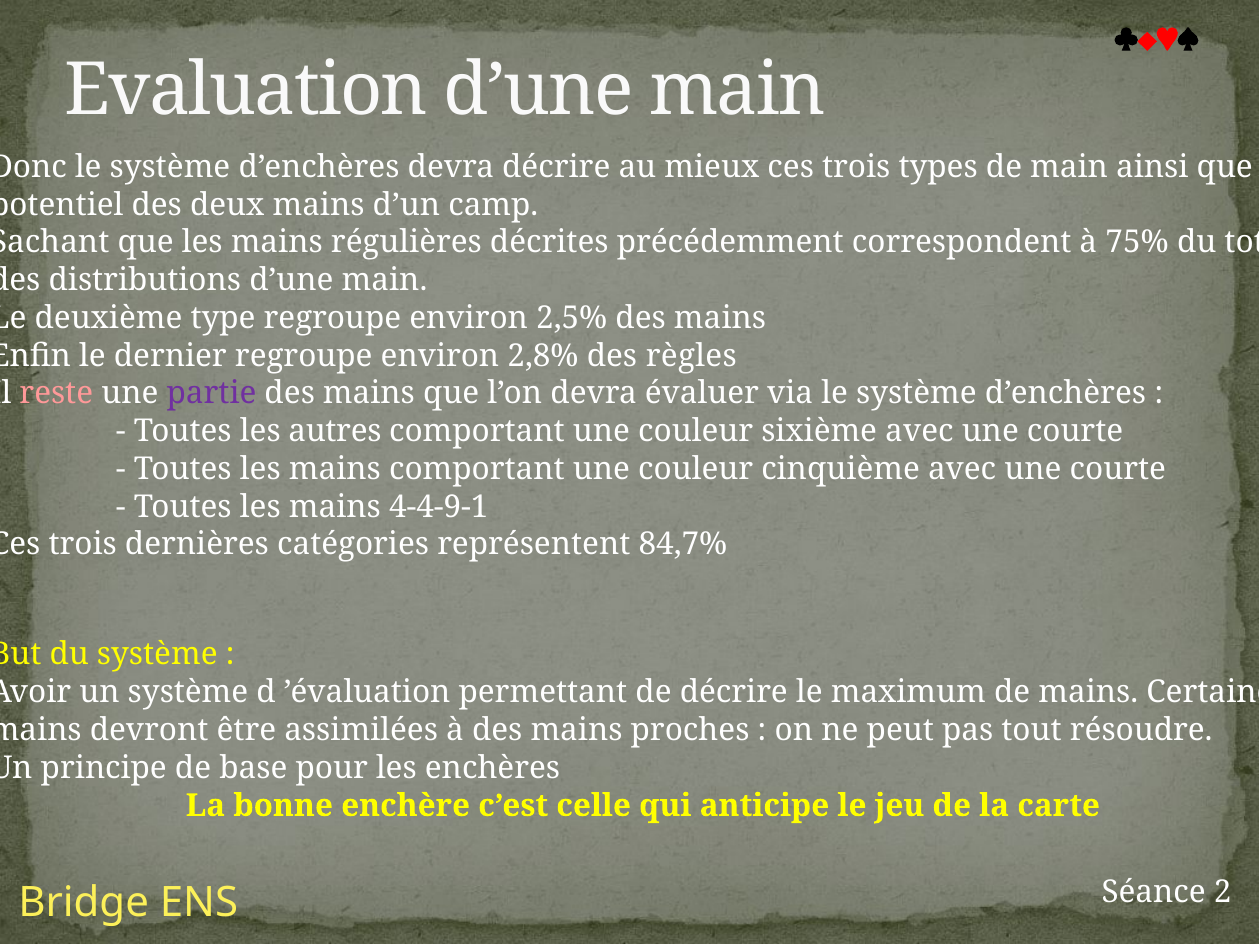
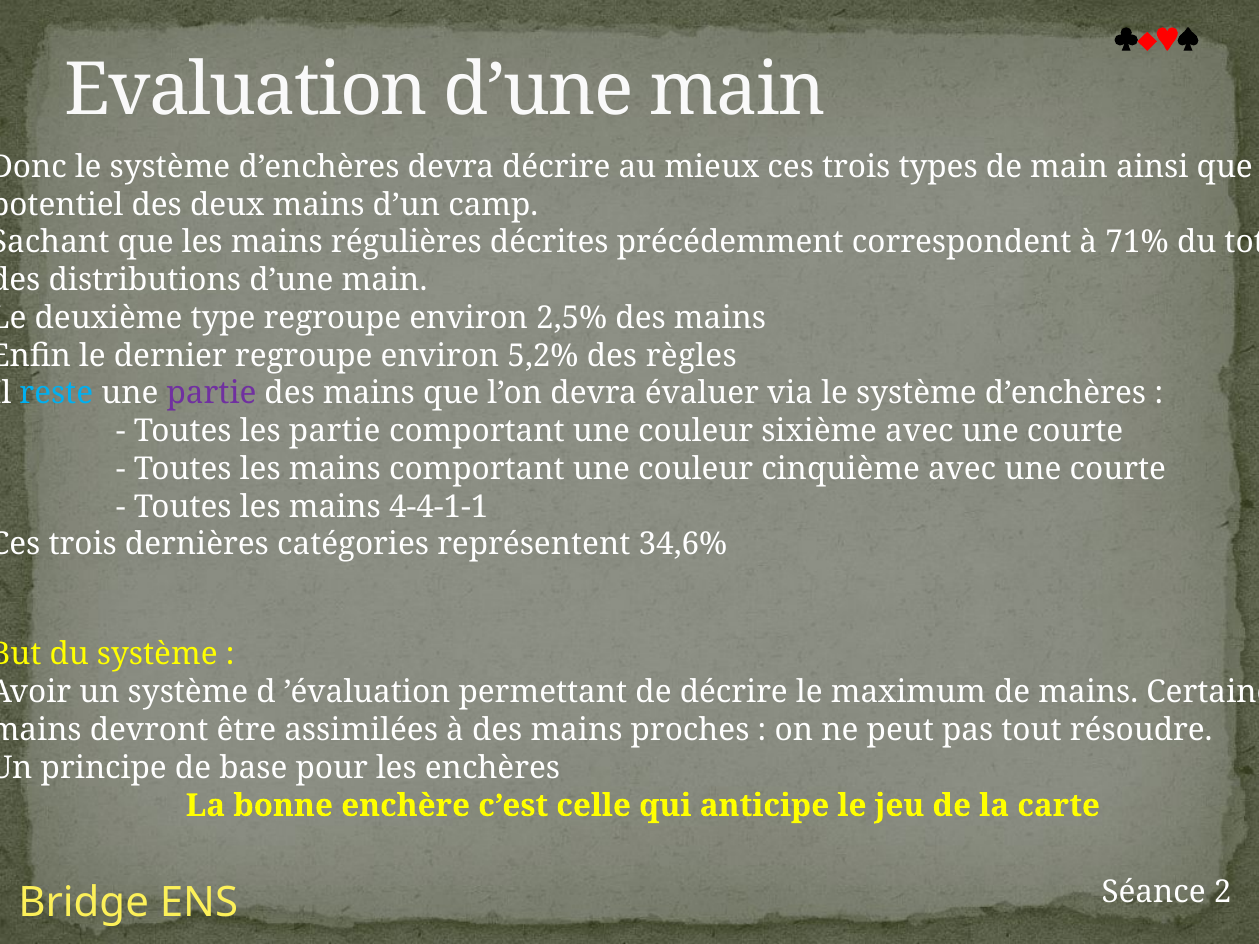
75%: 75% -> 71% (1137, 242)
2,8%: 2,8% -> 5,2% (543, 356)
reste colour: pink -> light blue (56, 394)
les autres: autres -> partie (335, 431)
4-4-9-1: 4-4-9-1 -> 4-4-1-1 (439, 507)
84,7%: 84,7% -> 34,6% (683, 545)
